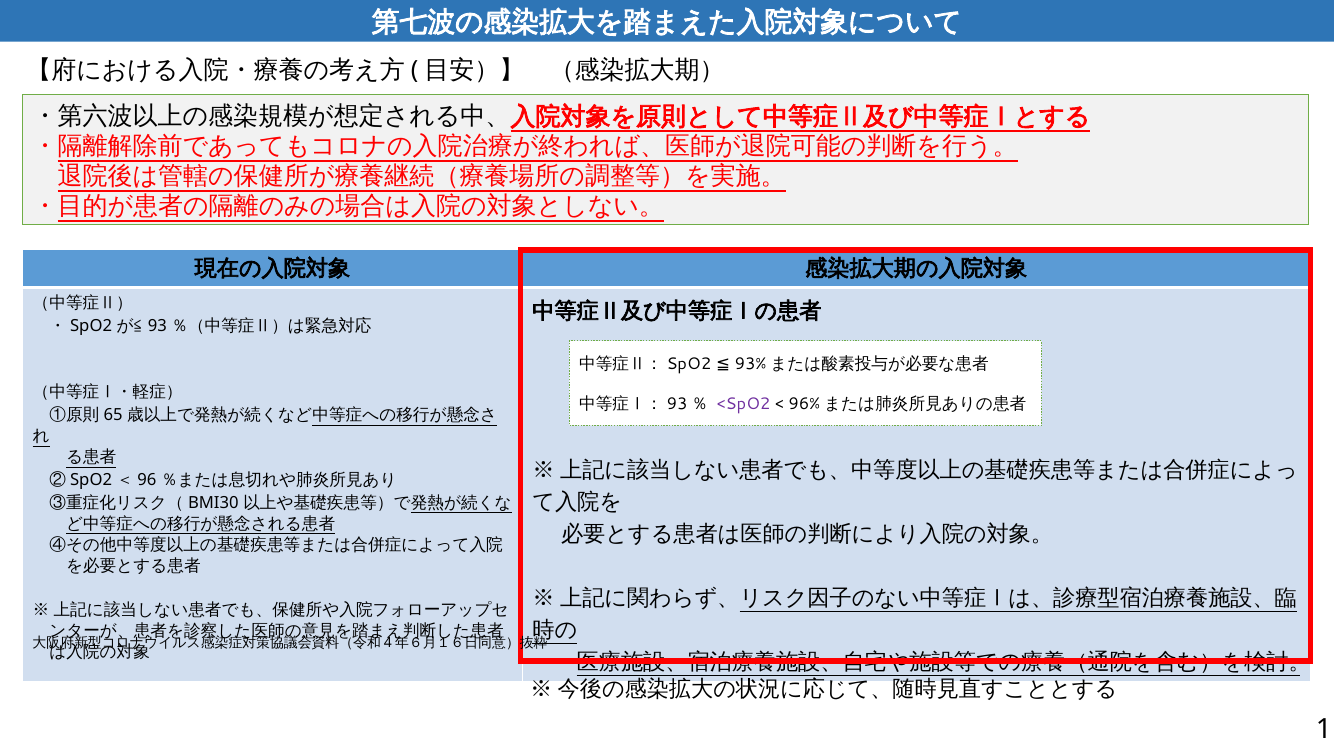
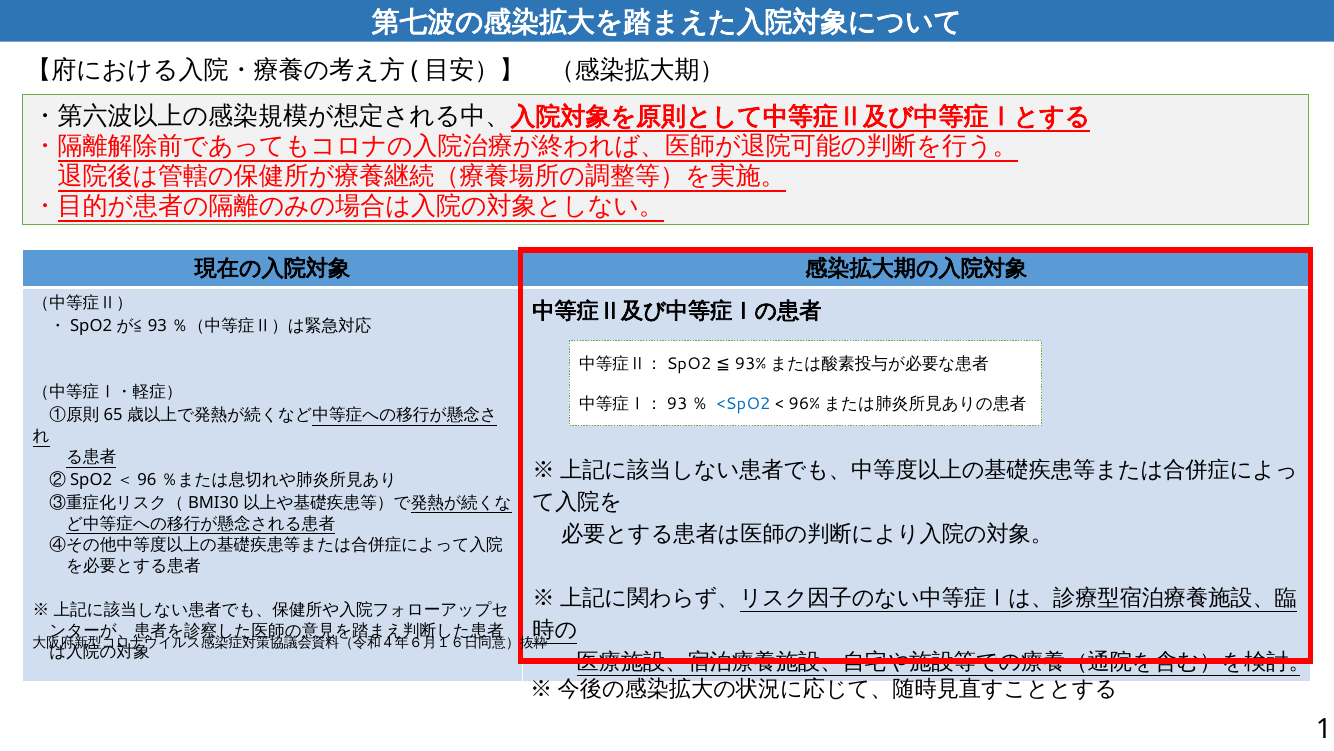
<SpO2 colour: purple -> blue (744, 404)
